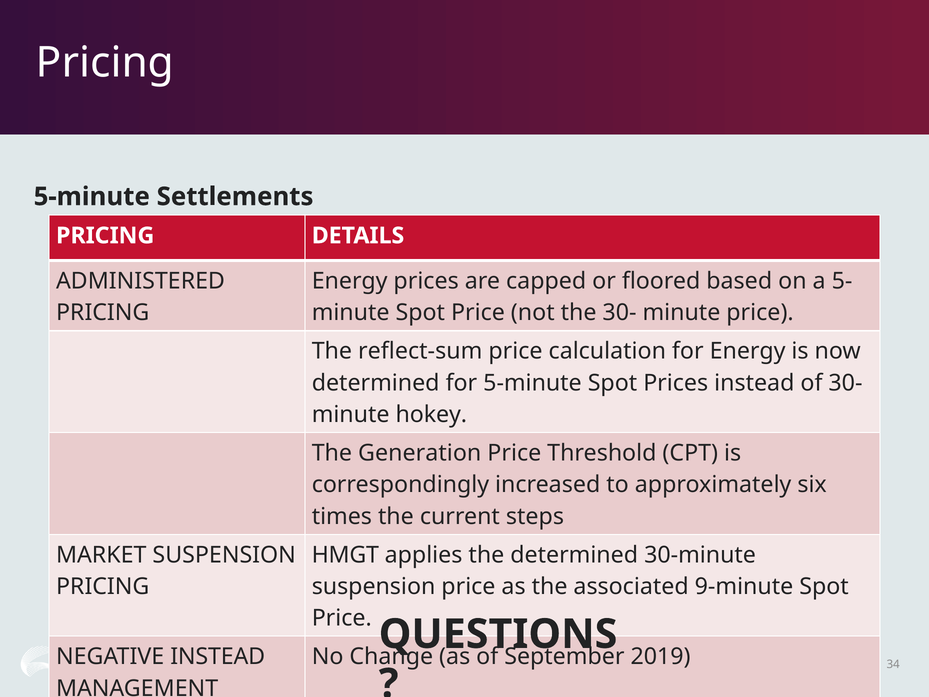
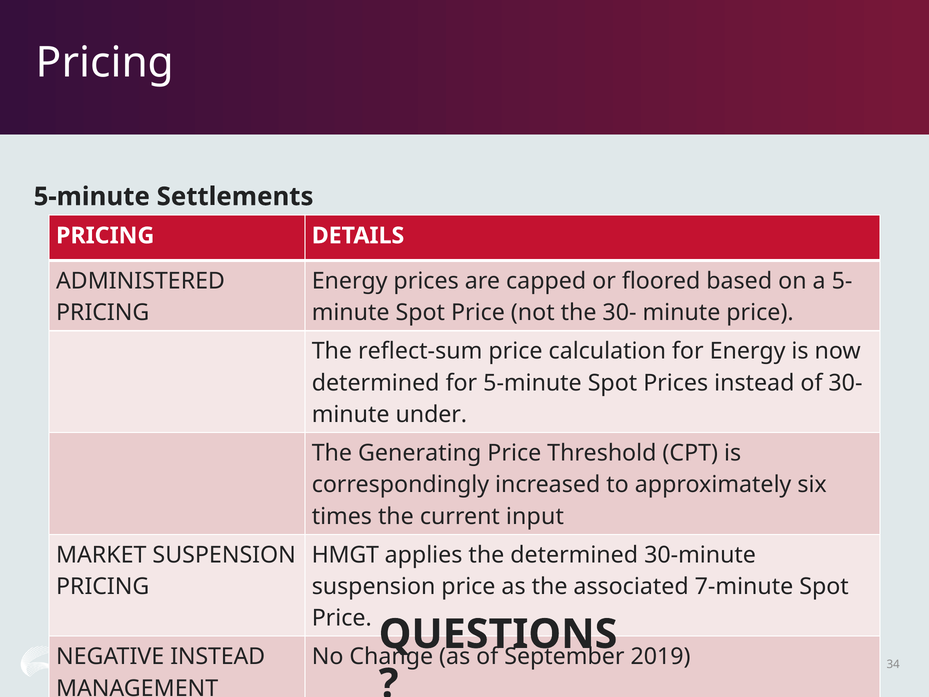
hokey: hokey -> under (431, 414)
Generation: Generation -> Generating (420, 453)
steps: steps -> input (535, 516)
9-minute: 9-minute -> 7-minute (744, 586)
